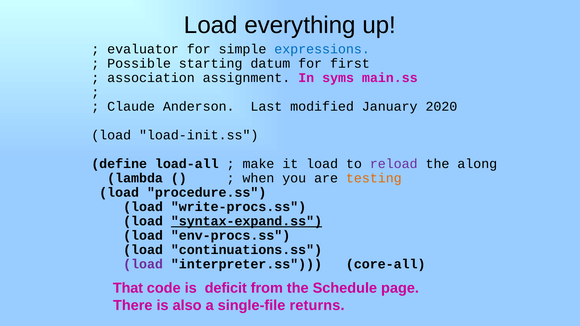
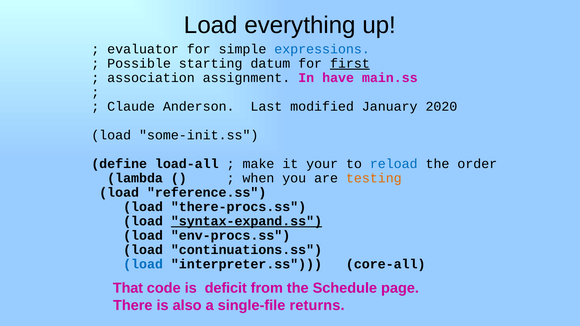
first underline: none -> present (350, 63)
syms: syms -> have (338, 78)
load-init.ss: load-init.ss -> some-init.ss (199, 135)
it load: load -> your (322, 164)
reload colour: purple -> blue (394, 164)
along: along -> order (477, 164)
procedure.ss: procedure.ss -> reference.ss (207, 193)
write-procs.ss: write-procs.ss -> there-procs.ss (238, 207)
load colour: purple -> blue (143, 264)
